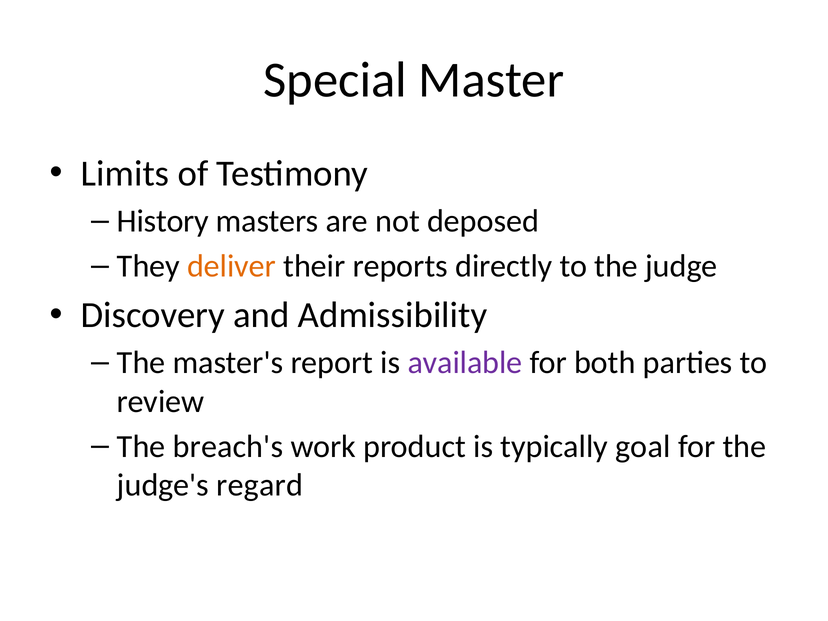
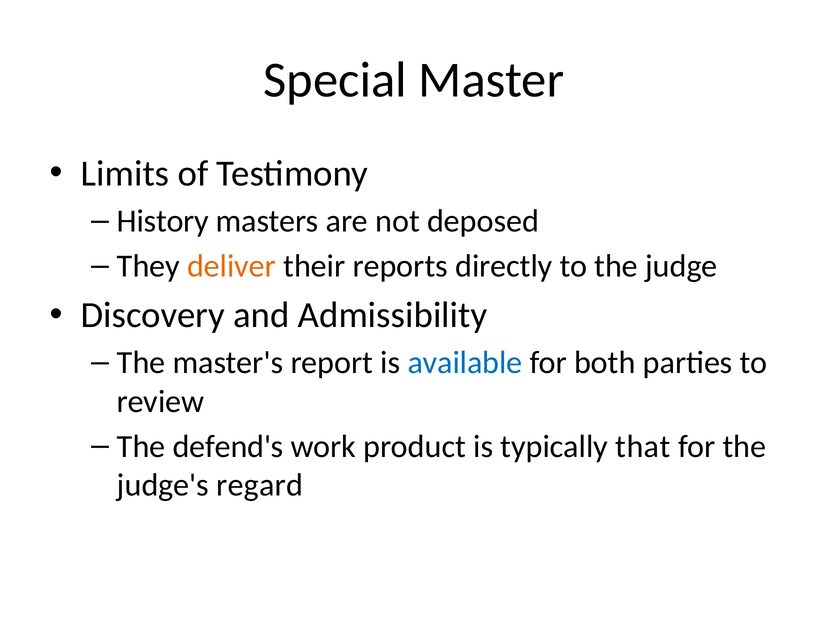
available colour: purple -> blue (465, 363)
breach's: breach's -> defend's (228, 446)
goal: goal -> that (643, 446)
